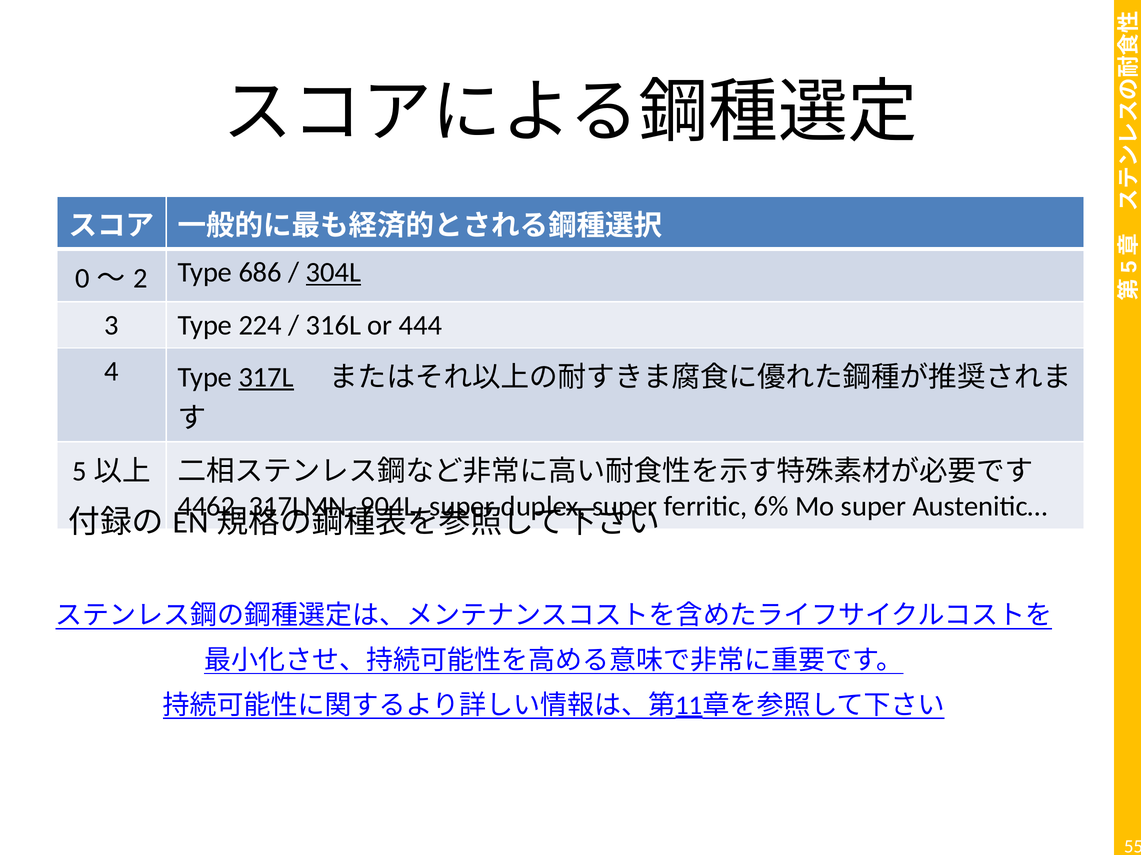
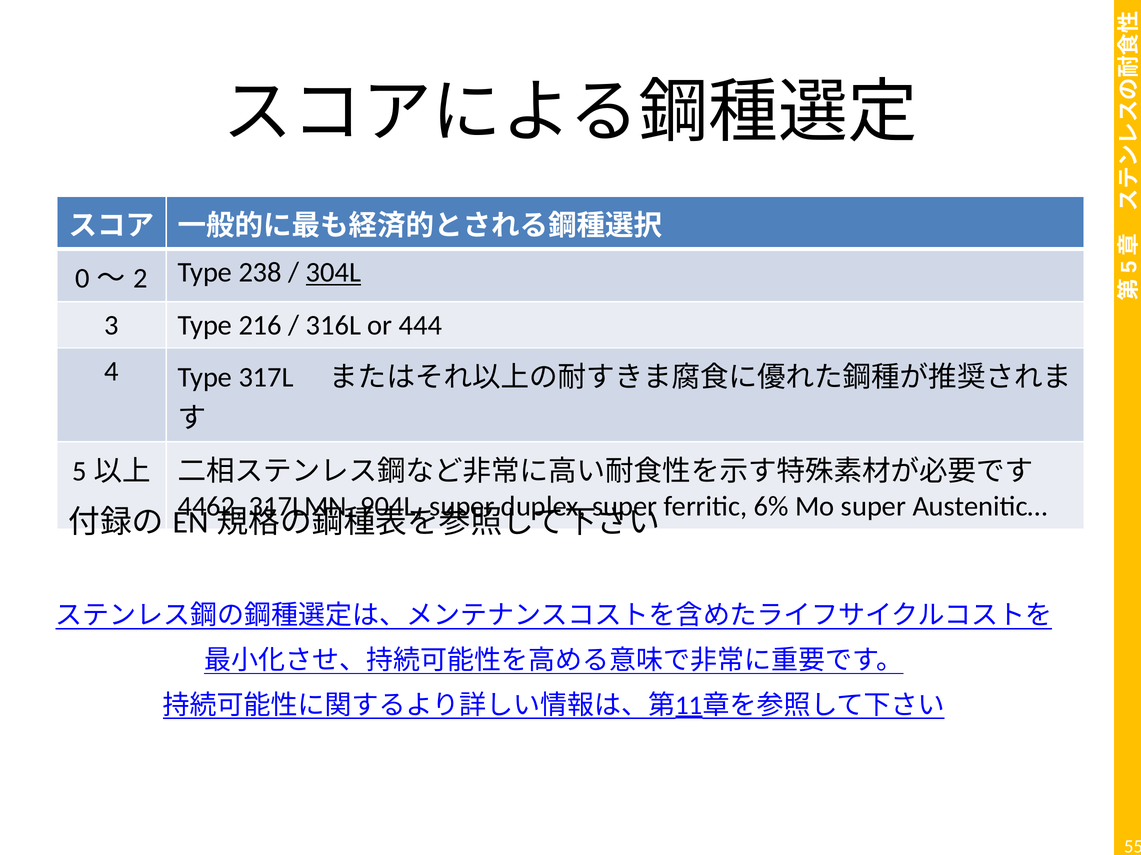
686: 686 -> 238 (260, 273)
224: 224 -> 216 (260, 325)
317L underline: present -> none (266, 378)
